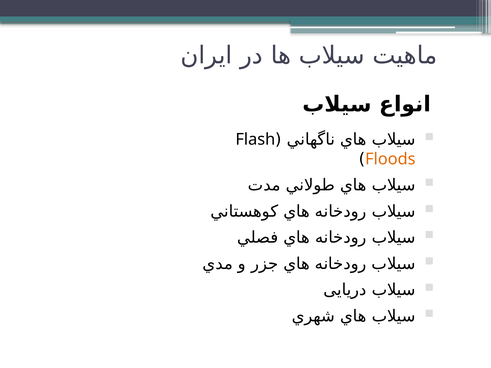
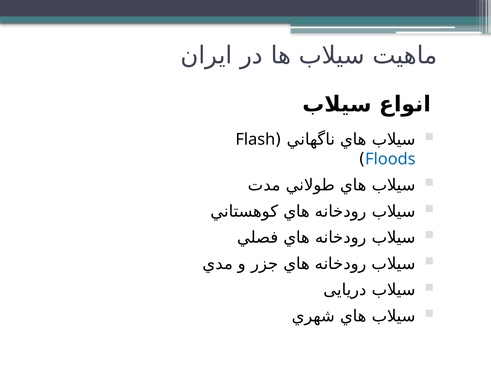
Floods colour: orange -> blue (390, 159)
